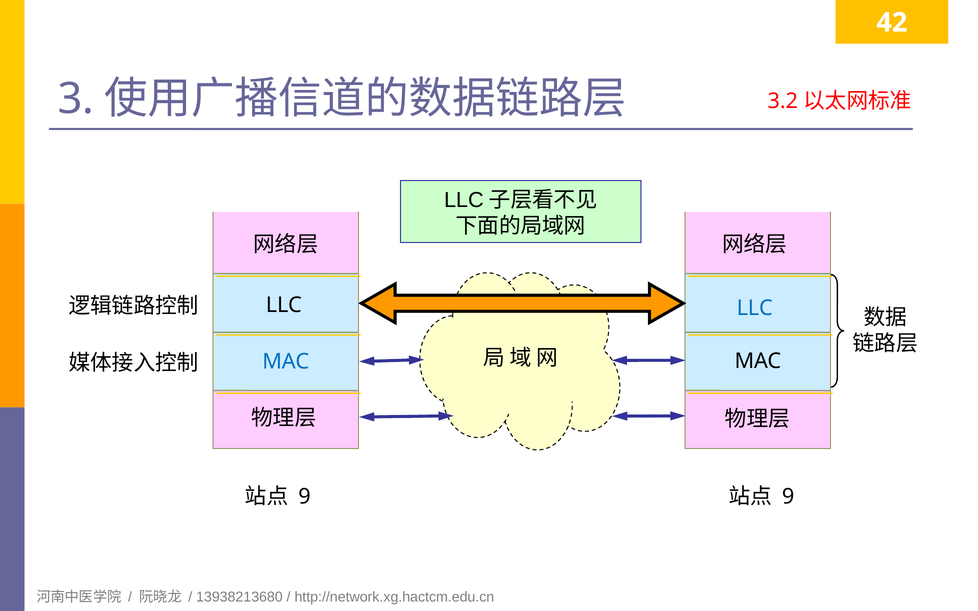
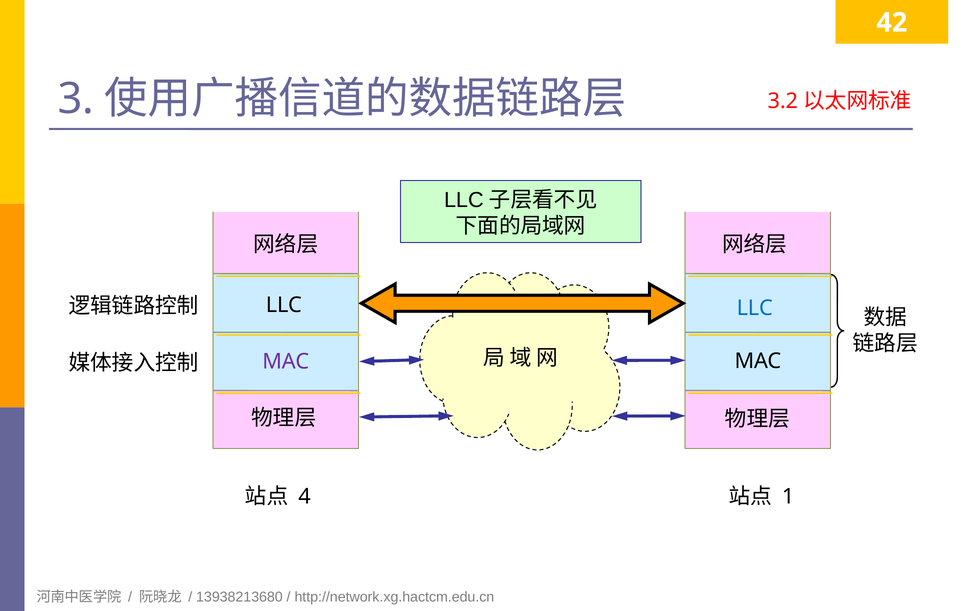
MAC colour: blue -> purple (286, 362)
9: 9 -> 4 (304, 497)
9: 9 -> 1 (788, 497)
